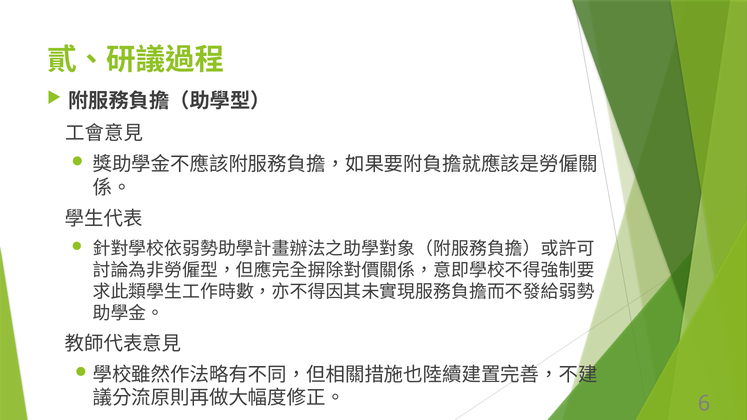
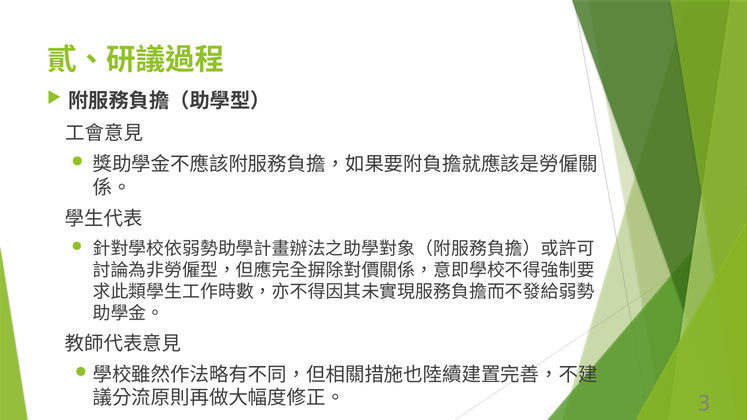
6: 6 -> 3 (704, 404)
